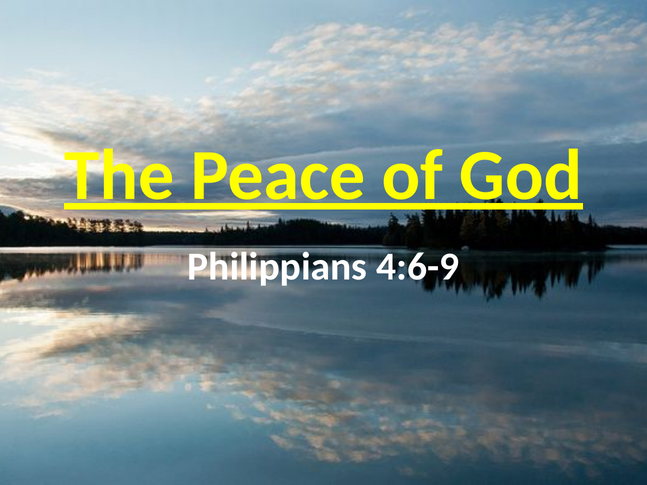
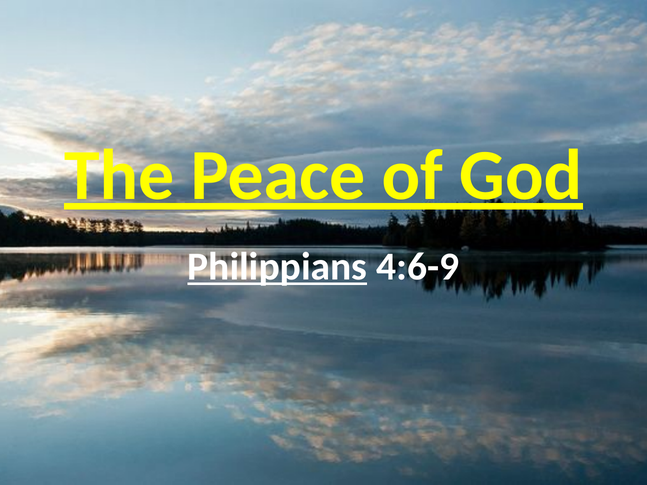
Philippians underline: none -> present (277, 267)
